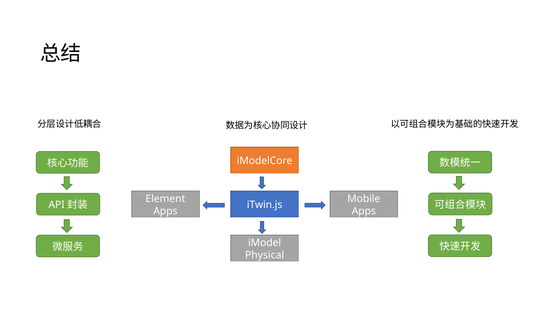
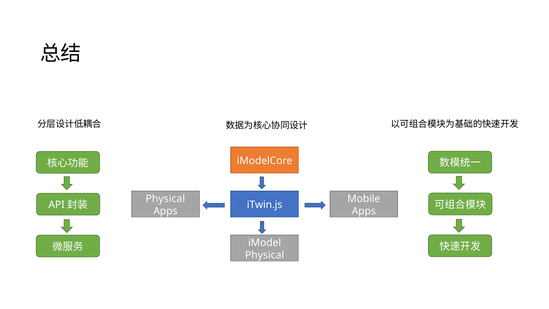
Element: Element -> Physical (165, 199)
